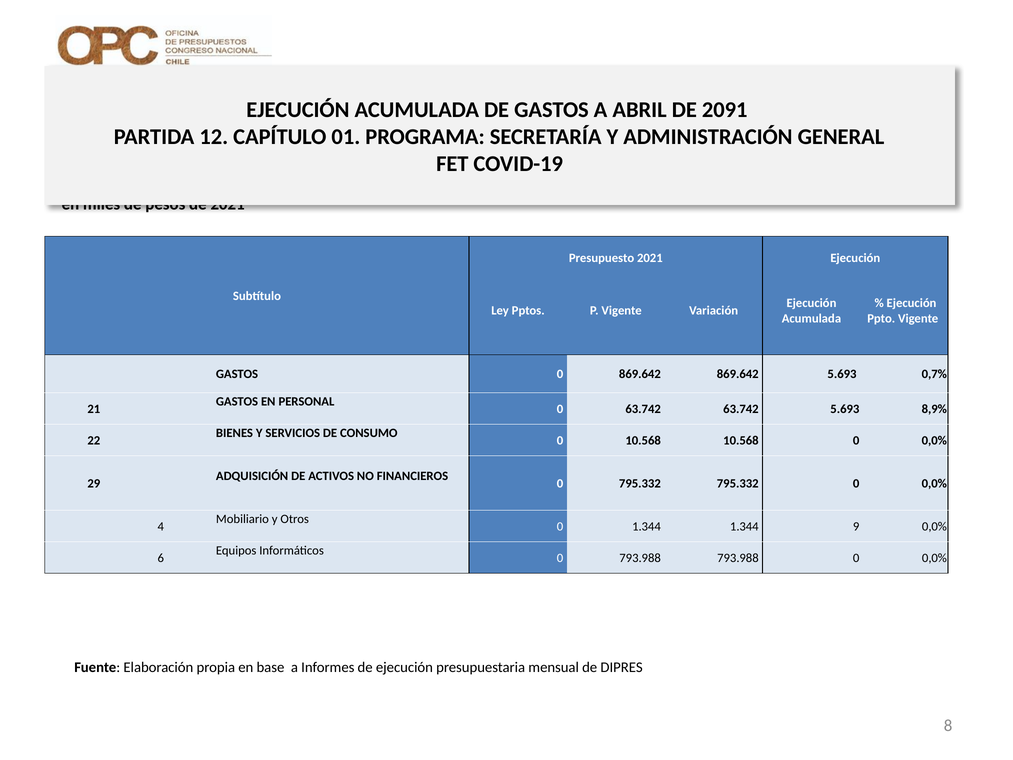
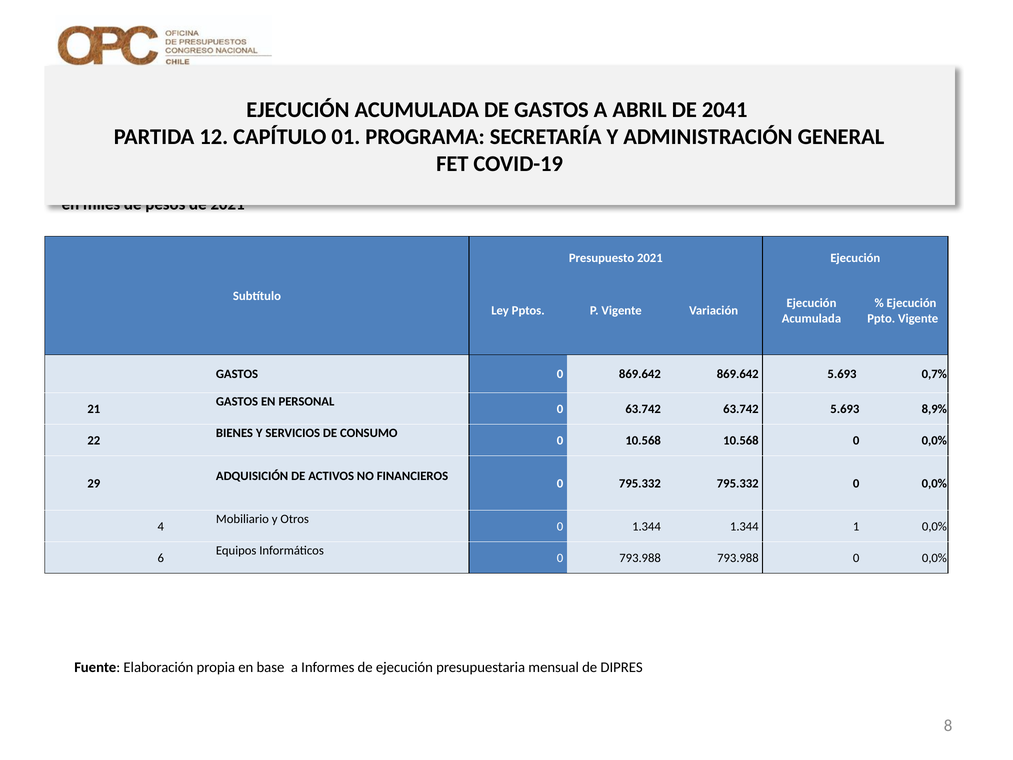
2091: 2091 -> 2041 (725, 110)
9: 9 -> 1 (856, 526)
